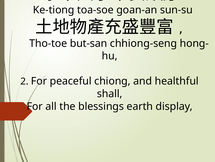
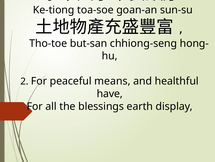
chiong: chiong -> means (112, 81)
shall: shall -> have (110, 93)
